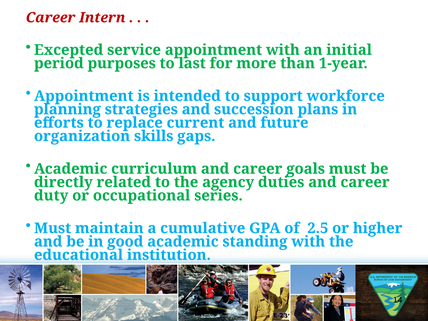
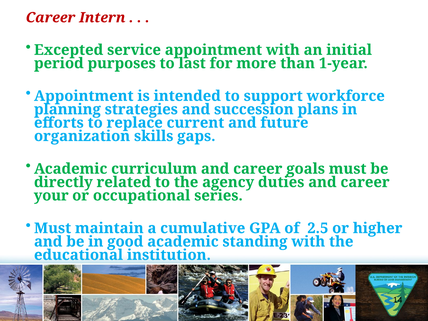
duty: duty -> your (51, 196)
